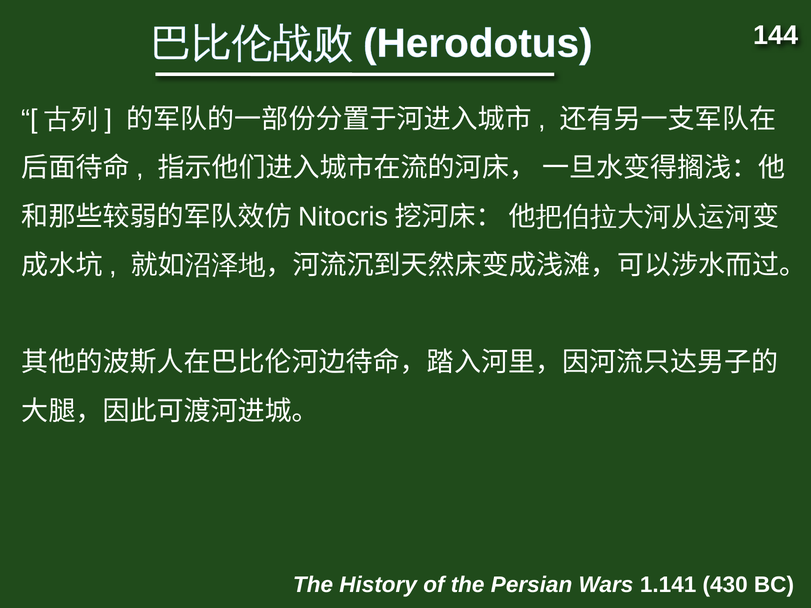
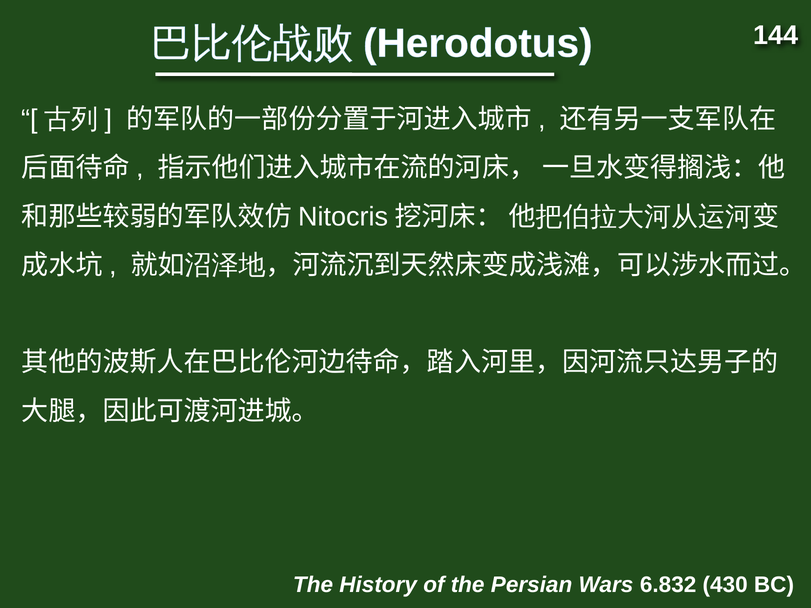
1.141: 1.141 -> 6.832 (668, 585)
